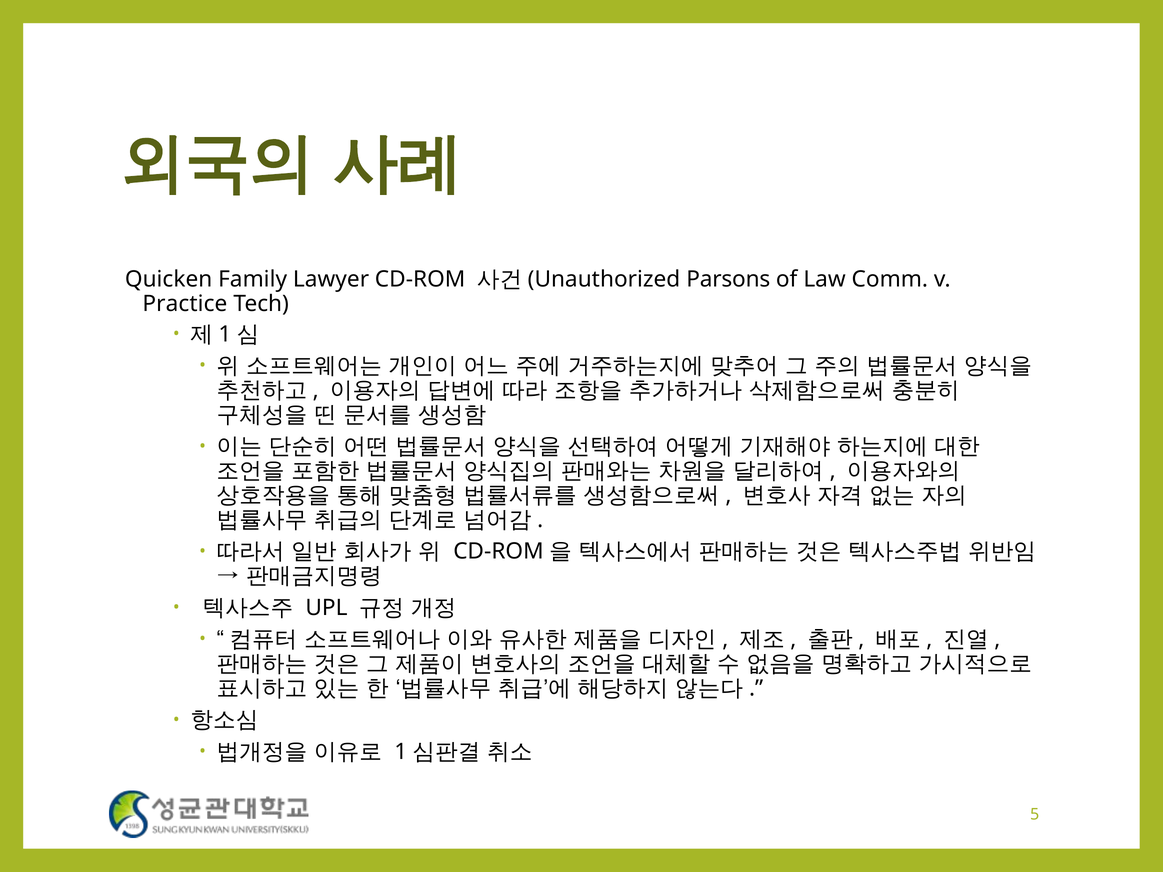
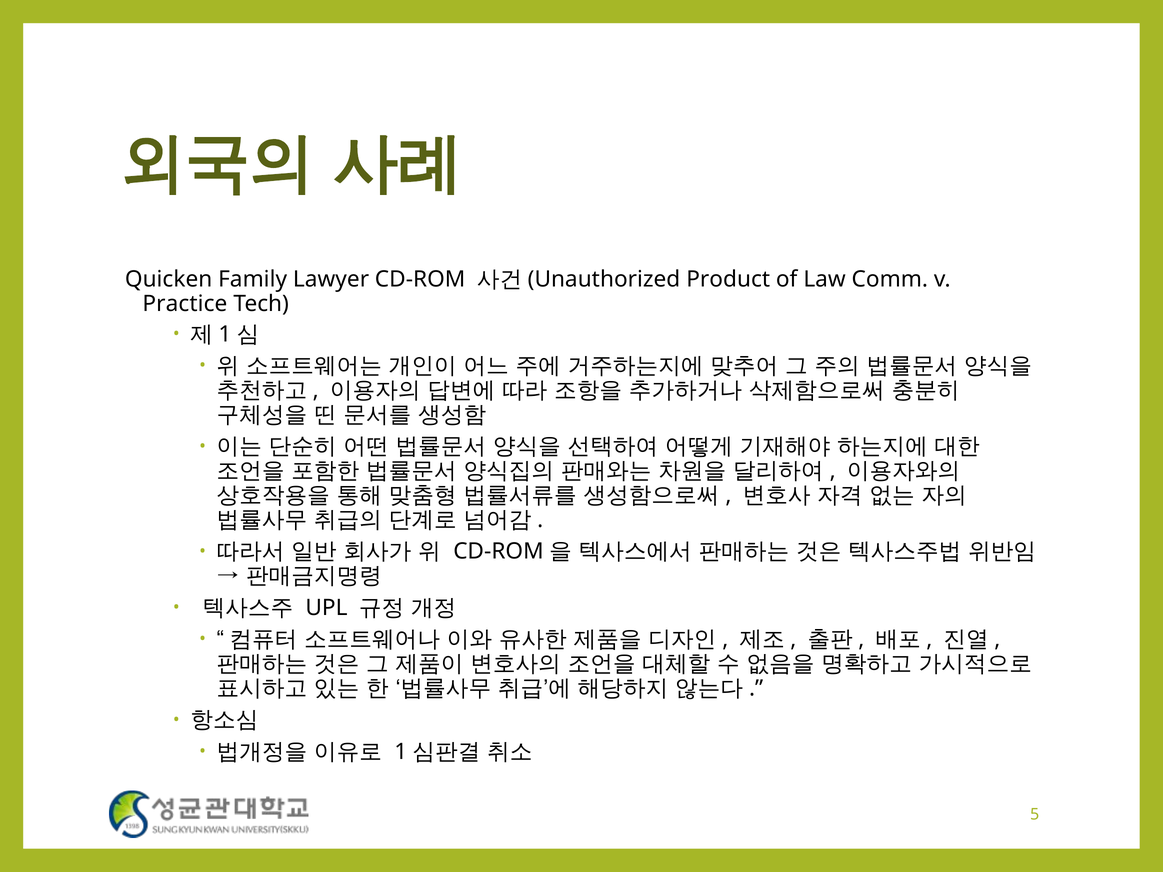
Parsons: Parsons -> Product (728, 280)
